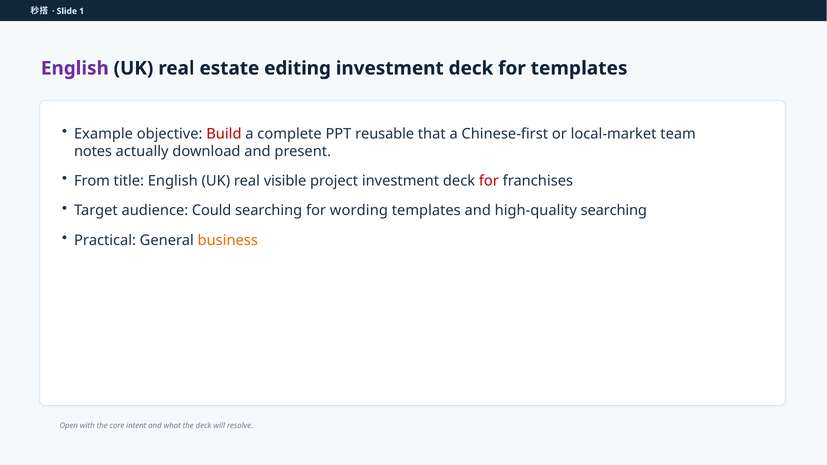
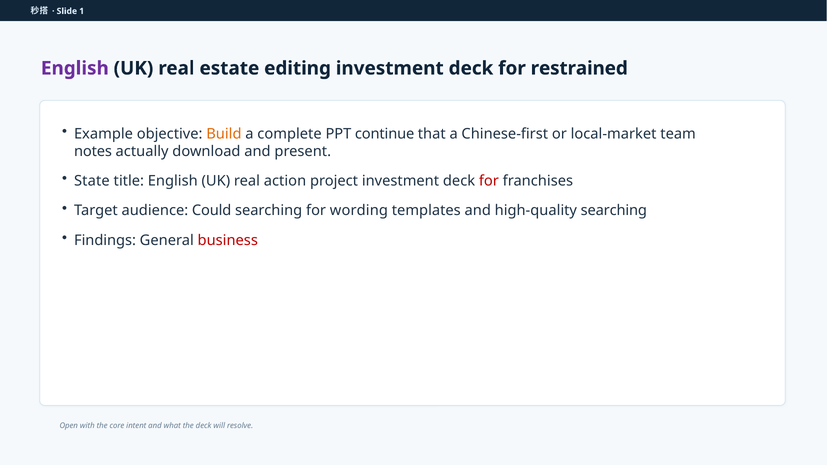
for templates: templates -> restrained (579, 68)
Build colour: red -> orange (224, 134)
reusable: reusable -> continue (385, 134)
From: From -> State (92, 181)
visible: visible -> action (285, 181)
Practical: Practical -> Findings (105, 240)
business colour: orange -> red (228, 240)
